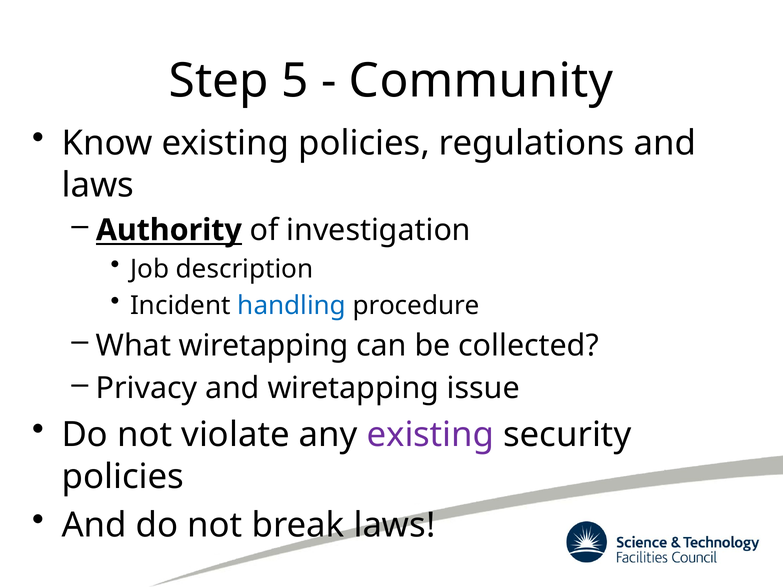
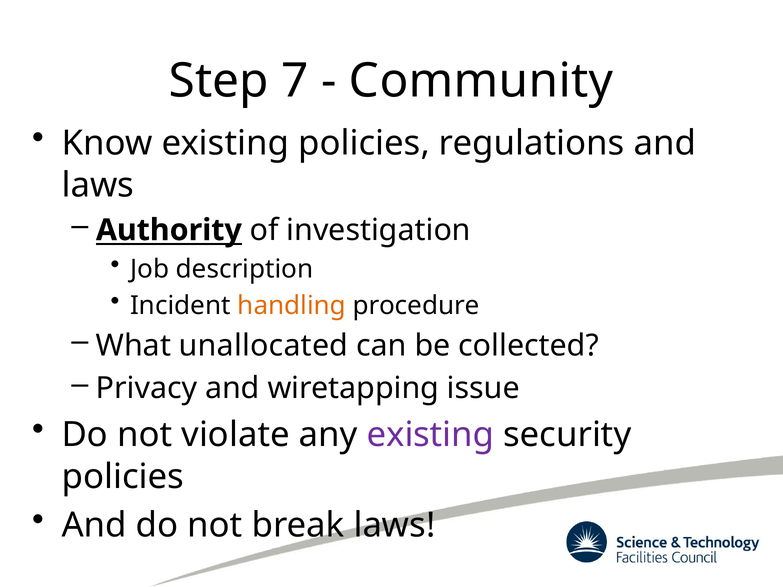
5: 5 -> 7 (295, 81)
handling colour: blue -> orange (292, 306)
What wiretapping: wiretapping -> unallocated (264, 346)
